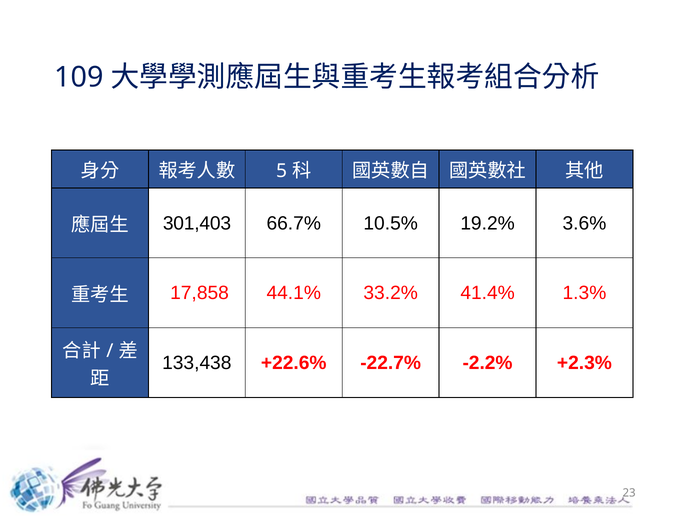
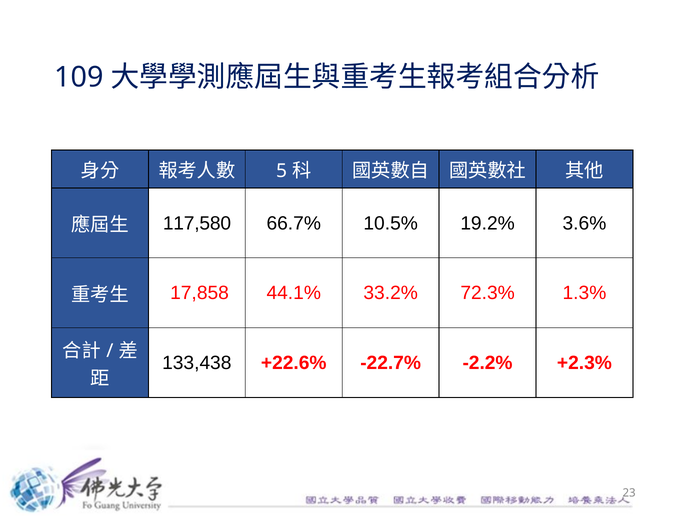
301,403: 301,403 -> 117,580 (197, 223)
41.4%: 41.4% -> 72.3% (488, 293)
